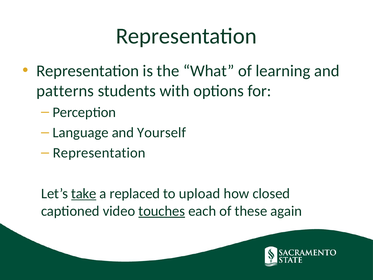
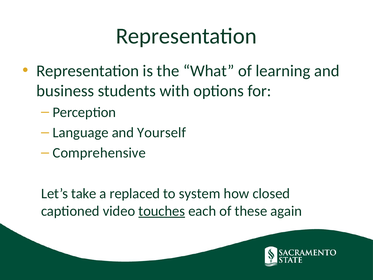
patterns: patterns -> business (65, 91)
Representation: Representation -> Comprehensive (99, 153)
take underline: present -> none (84, 193)
upload: upload -> system (200, 193)
